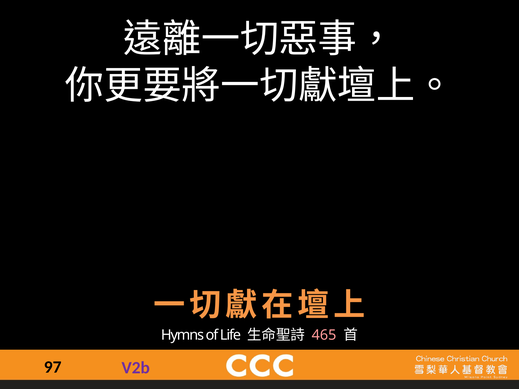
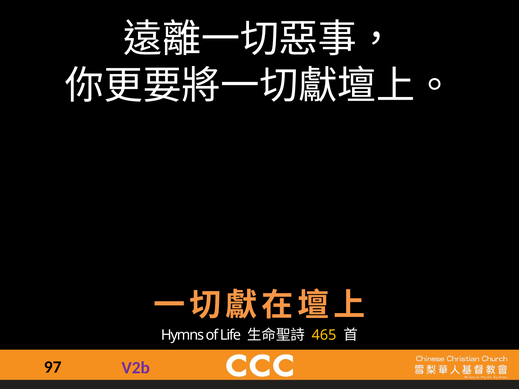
465 colour: pink -> yellow (324, 335)
